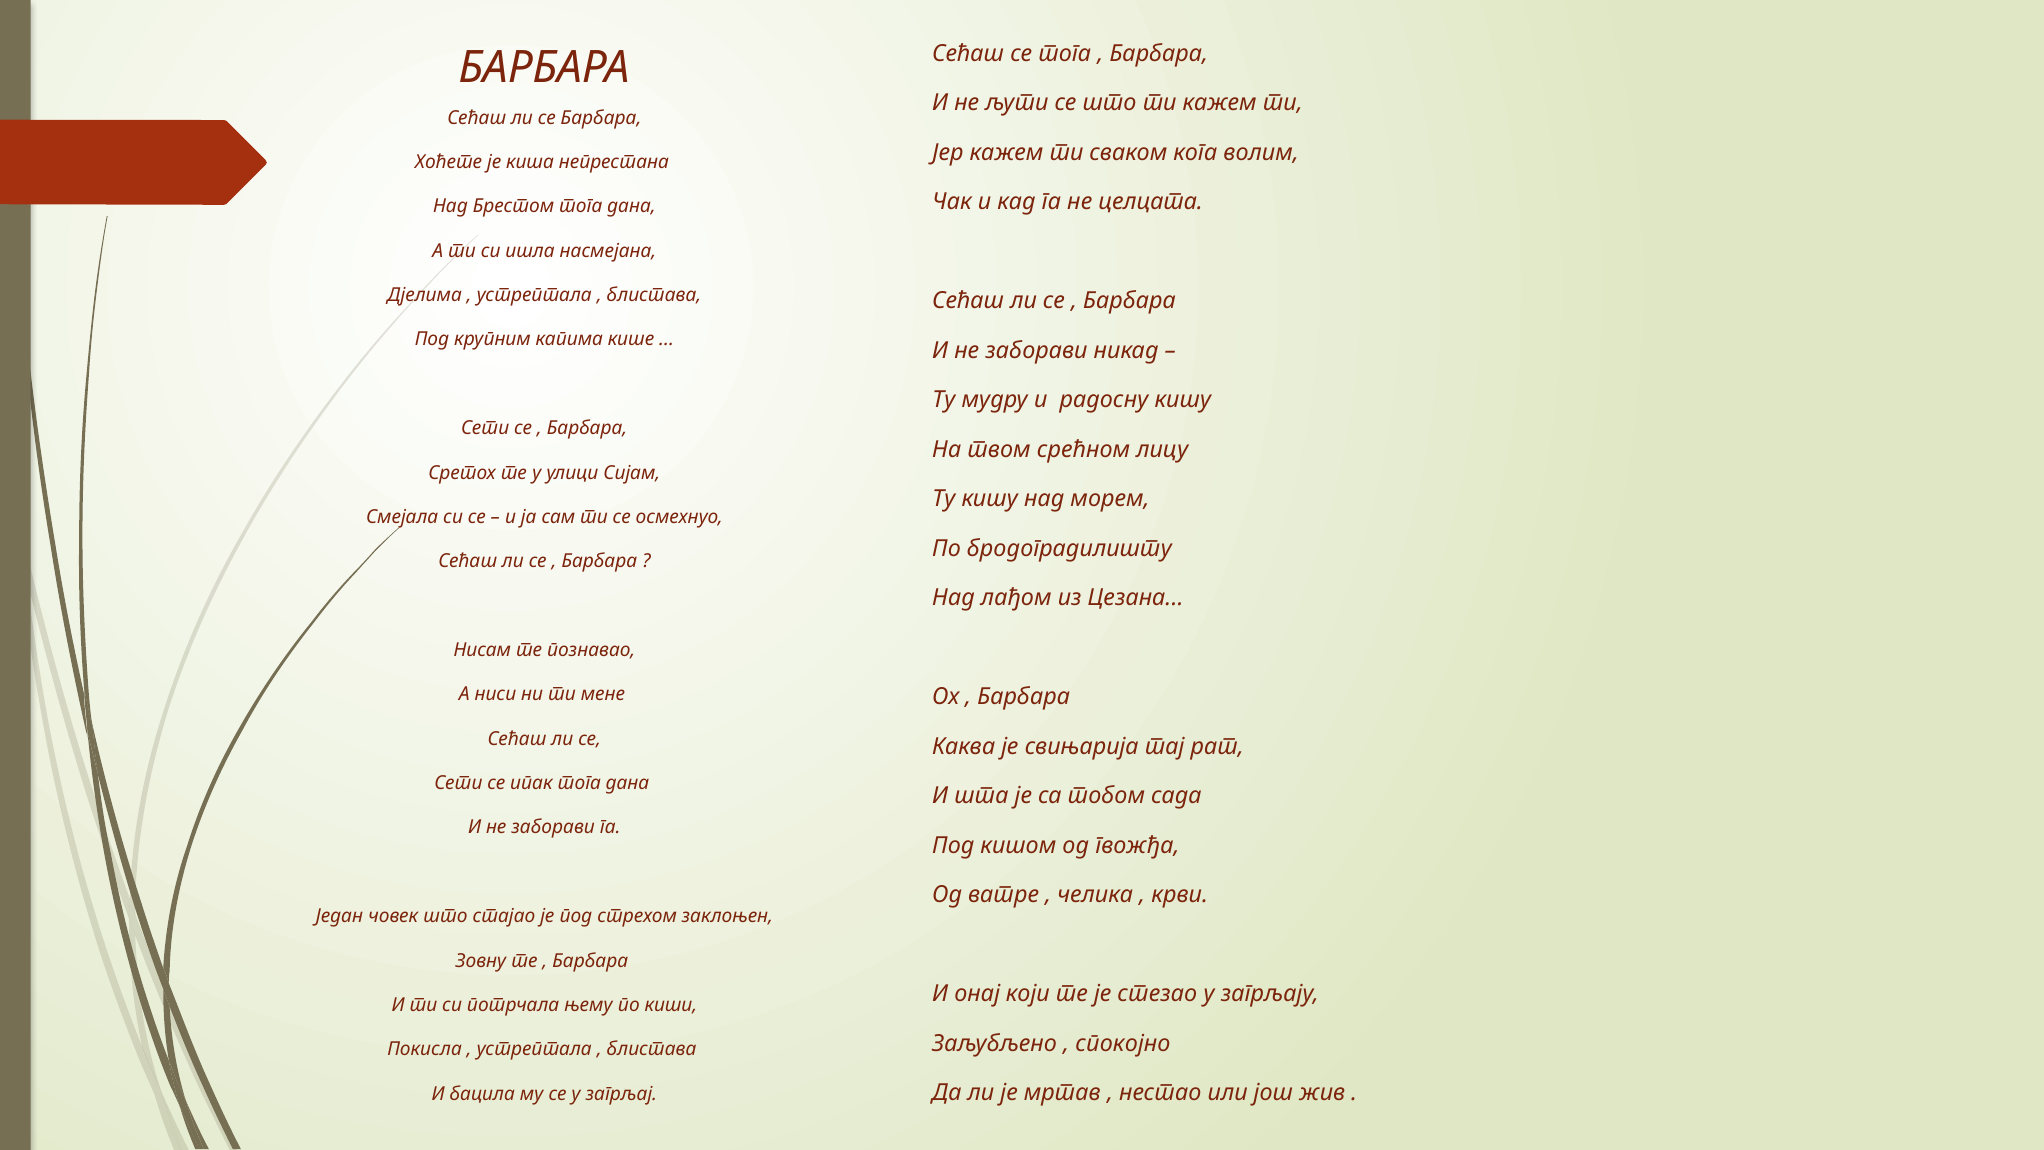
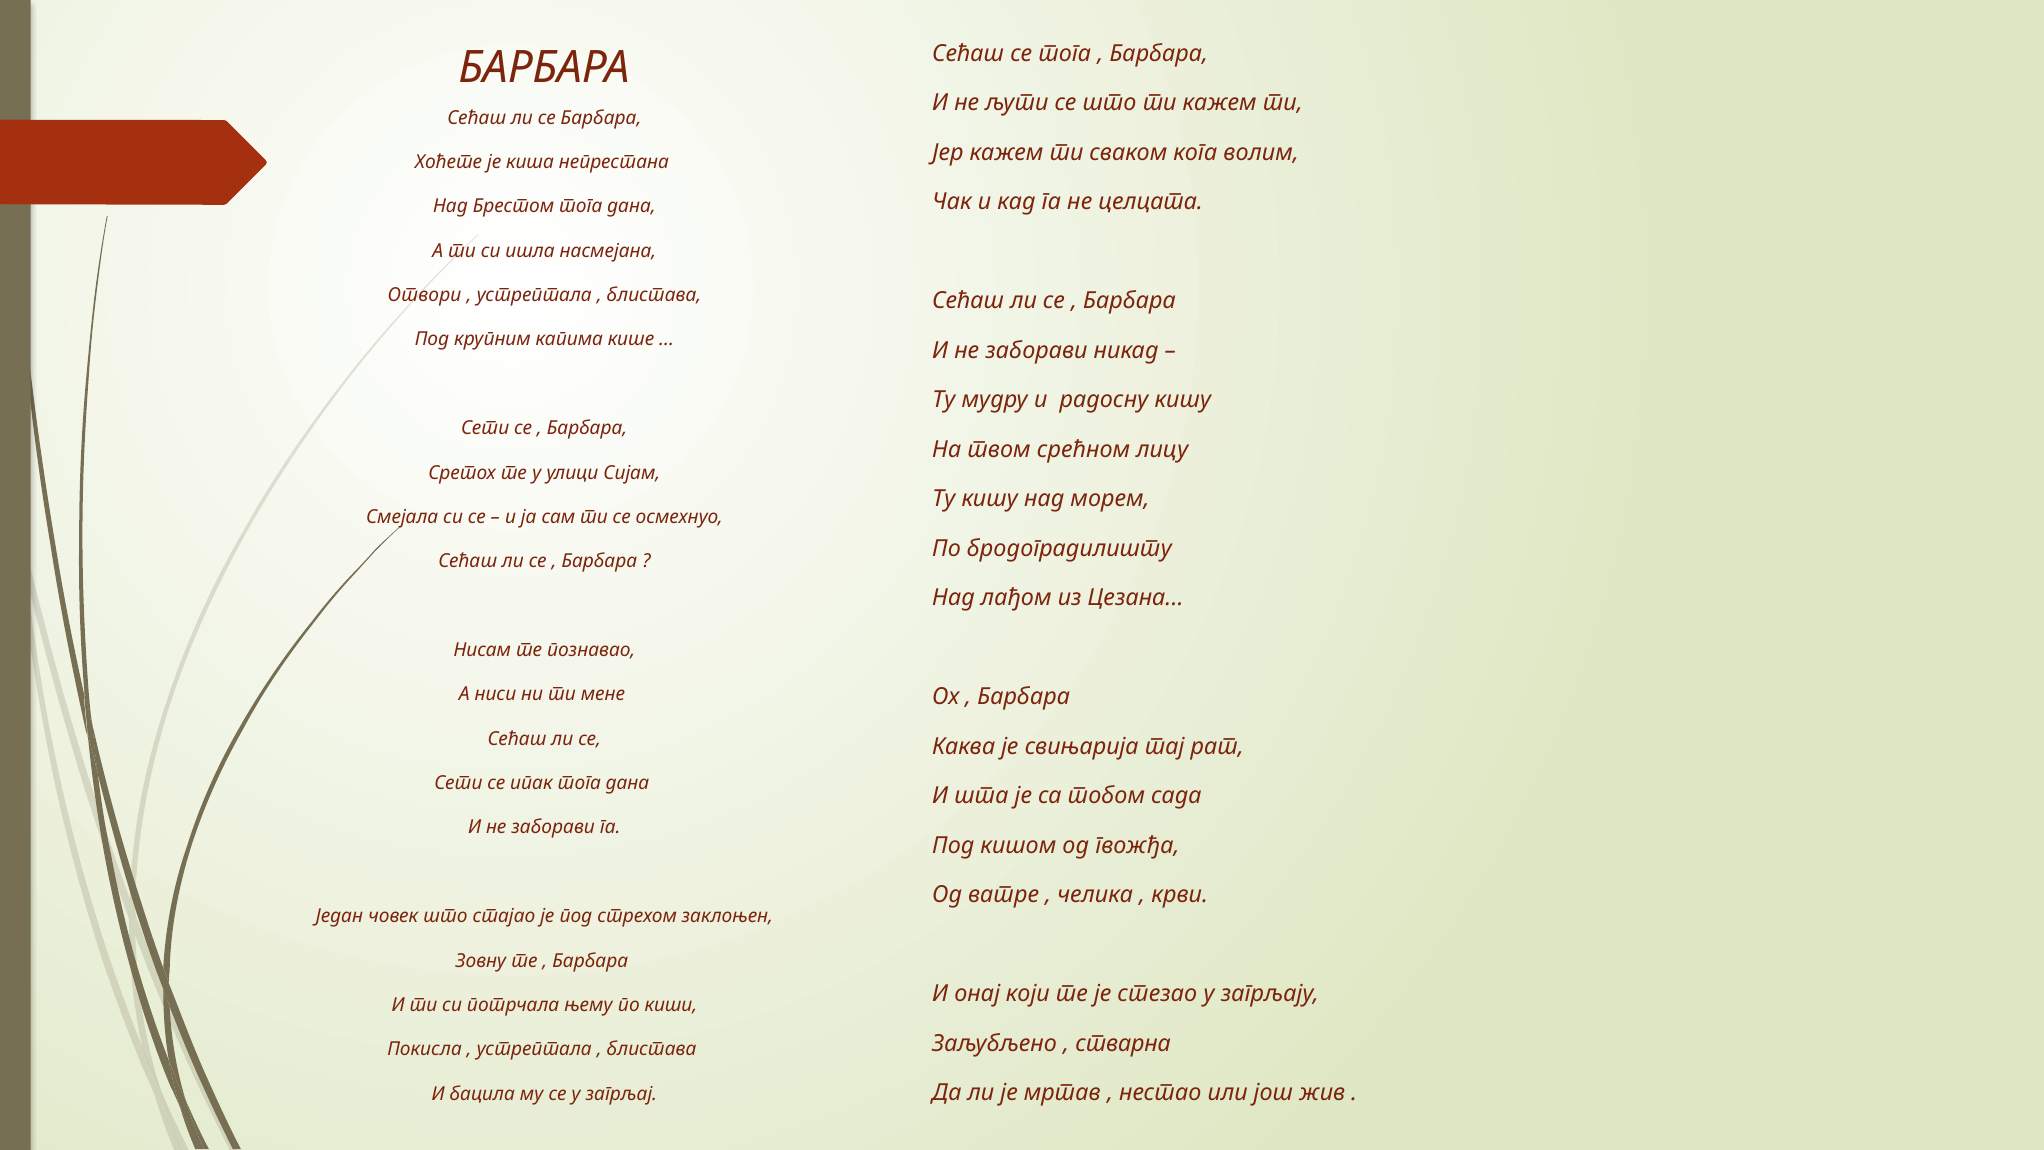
Дјелима: Дјелима -> Отвори (425, 295)
спокојно: спокојно -> стварна (1123, 1043)
